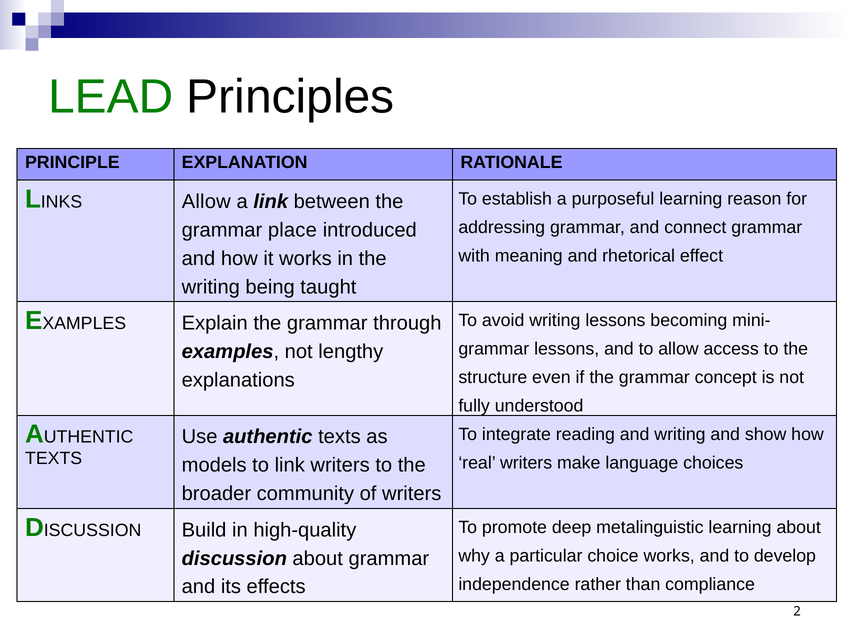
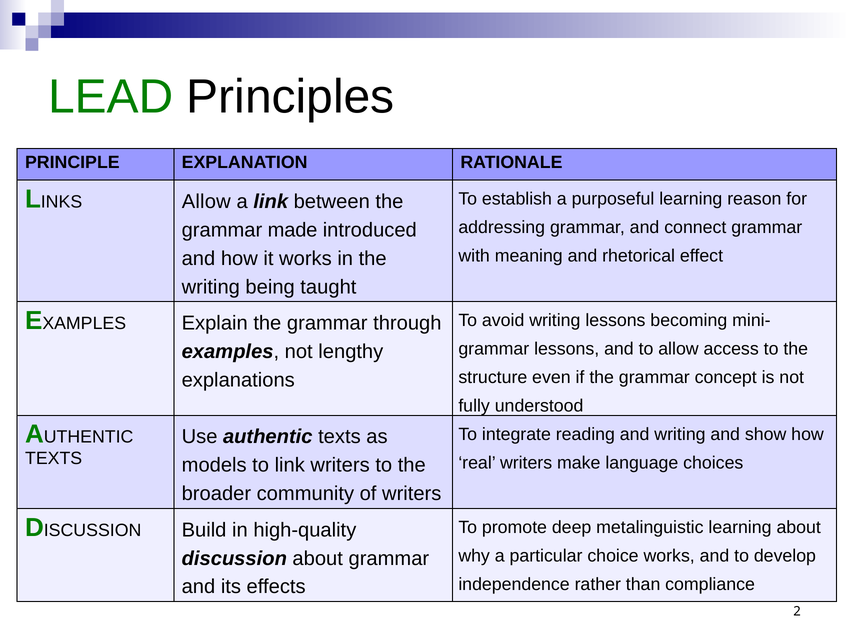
place: place -> made (293, 230)
